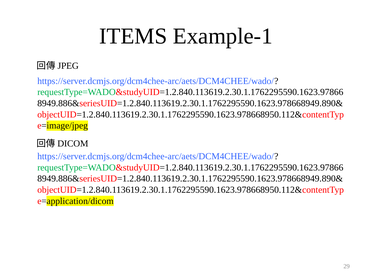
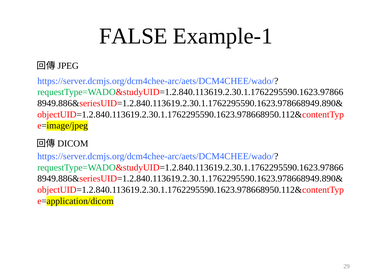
ITEMS: ITEMS -> FALSE (133, 36)
